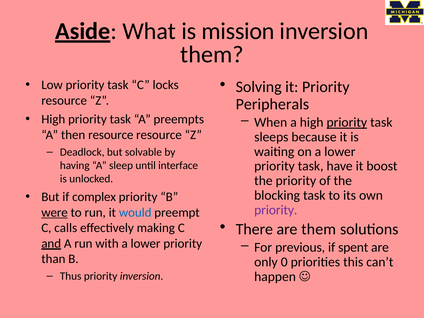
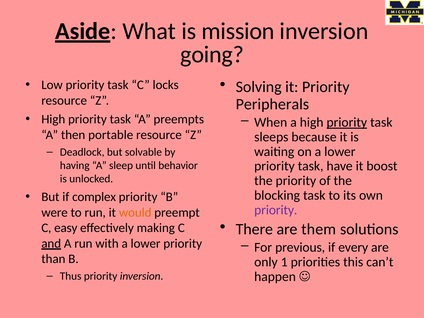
them: them -> going (212, 54)
then resource: resource -> portable (111, 135)
interface: interface -> behavior (178, 166)
were underline: present -> none (55, 212)
would colour: blue -> orange (135, 212)
calls: calls -> easy (66, 228)
spent: spent -> every (353, 247)
0: 0 -> 1 (284, 262)
